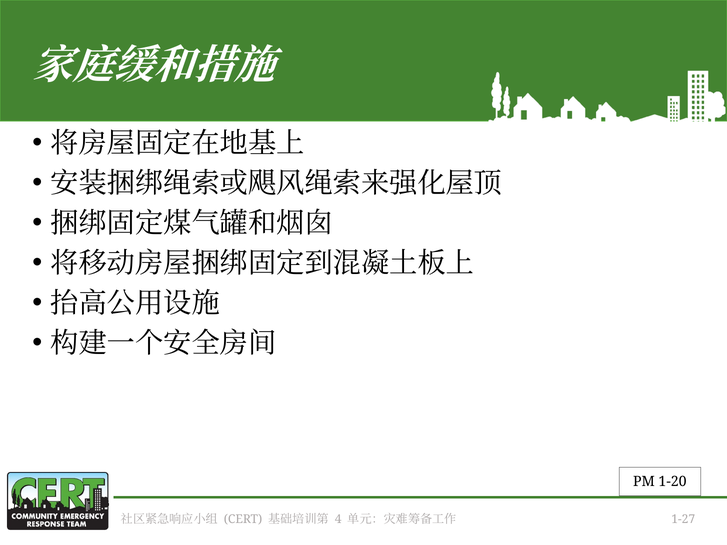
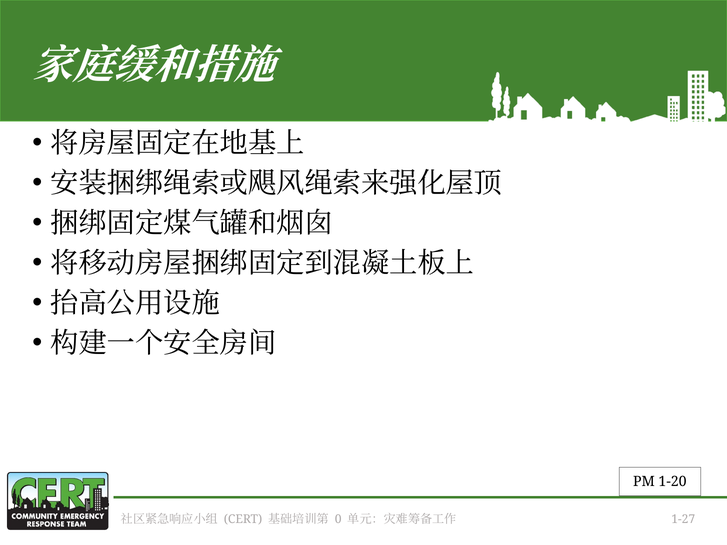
4: 4 -> 0 (338, 520)
